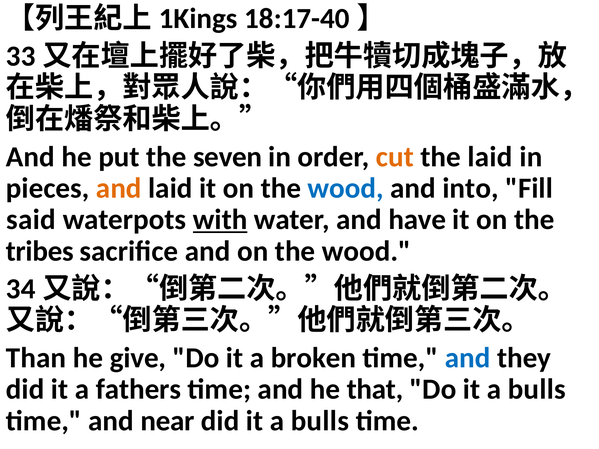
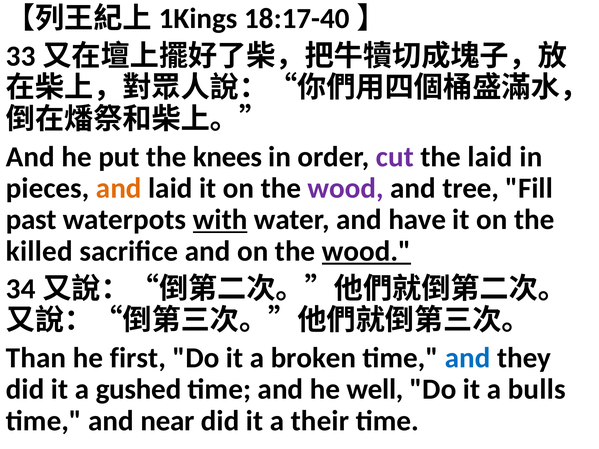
seven: seven -> knees (228, 157)
cut colour: orange -> purple (395, 157)
wood colour: blue -> purple (346, 188)
into: into -> tree (471, 188)
said: said -> past (31, 220)
tribes: tribes -> killed (39, 251)
wood underline: none -> present (366, 251)
give: give -> first (138, 358)
fathers: fathers -> gushed (139, 390)
that: that -> well (375, 390)
did it a bulls: bulls -> their (320, 421)
